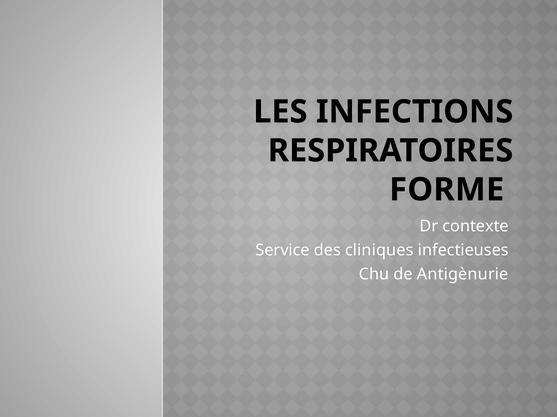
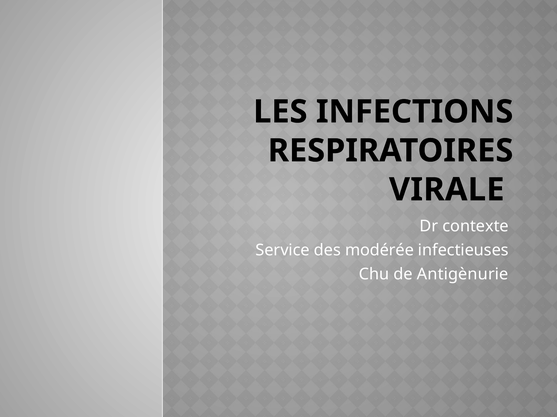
FORME: FORME -> VIRALE (447, 190)
cliniques: cliniques -> modérée (379, 251)
